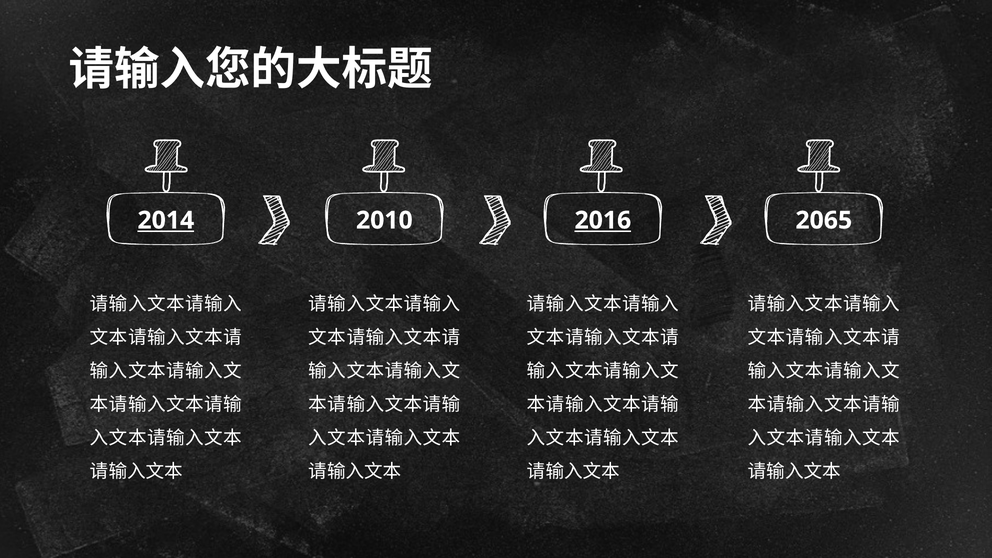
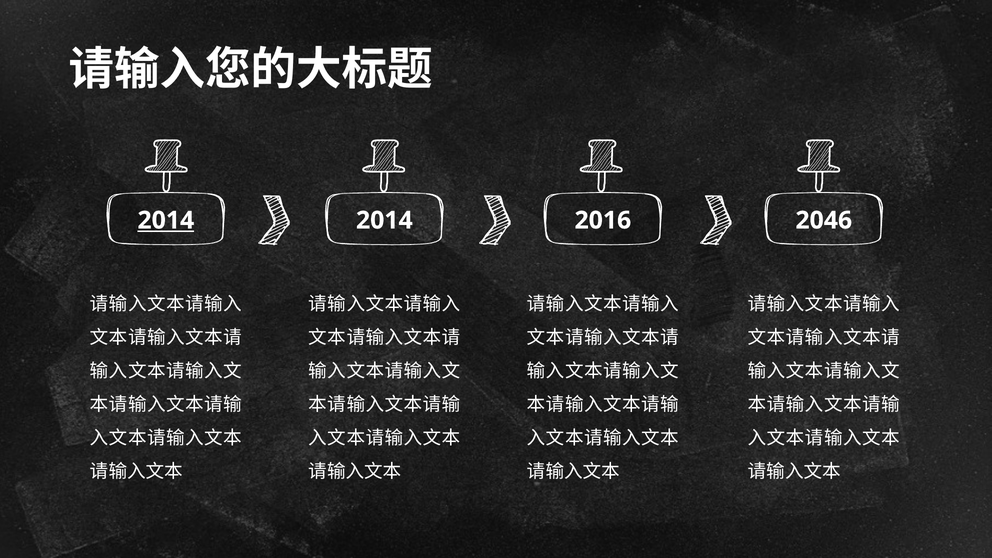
2010: 2010 -> 2014 (384, 220)
2016 underline: present -> none (603, 220)
2065: 2065 -> 2046 (824, 220)
